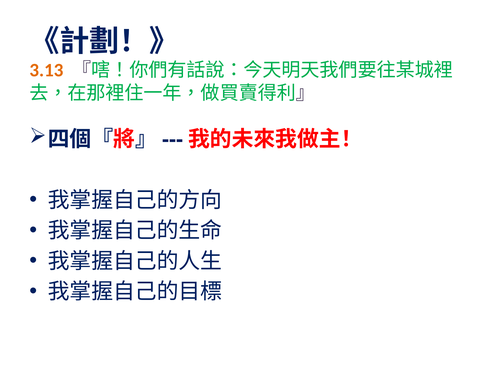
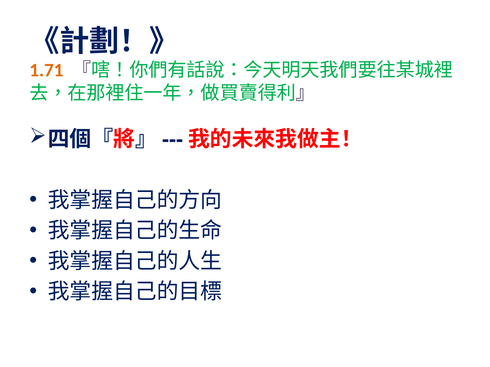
3.13: 3.13 -> 1.71 (46, 70)
